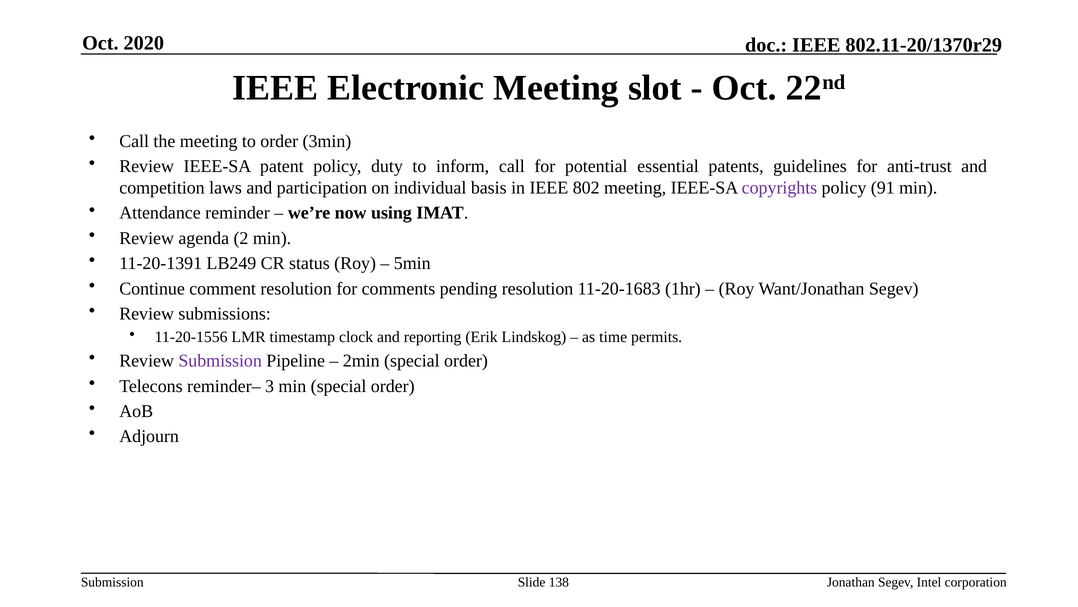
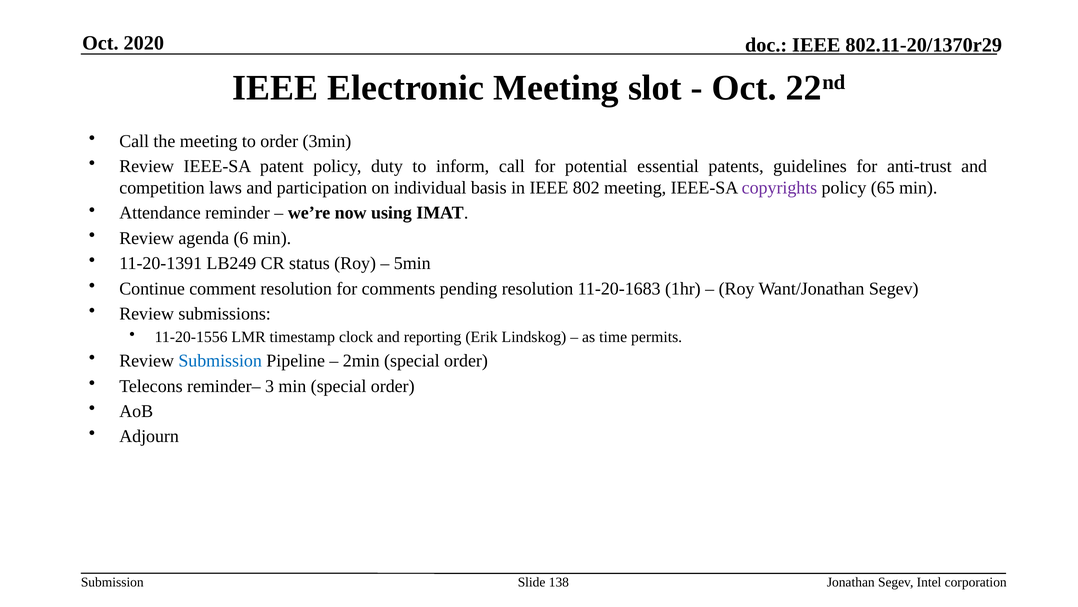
91: 91 -> 65 (883, 188)
2: 2 -> 6 (241, 238)
Submission colour: purple -> blue (220, 361)
